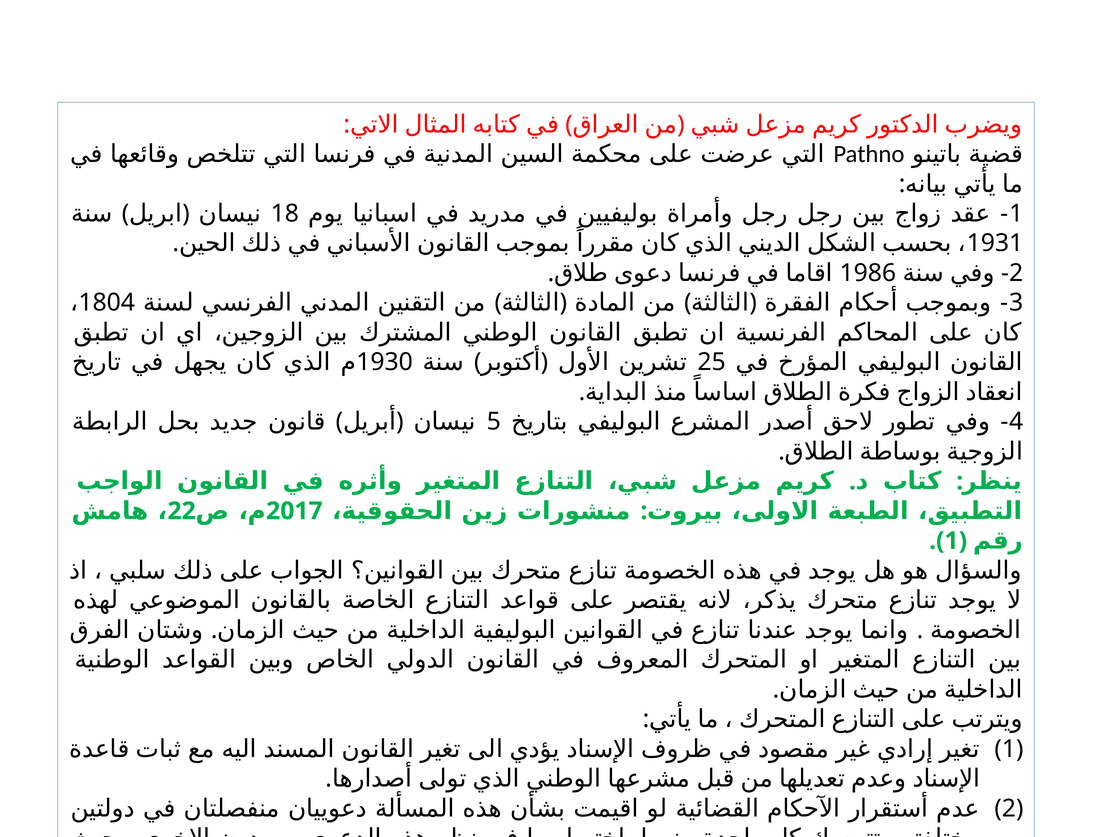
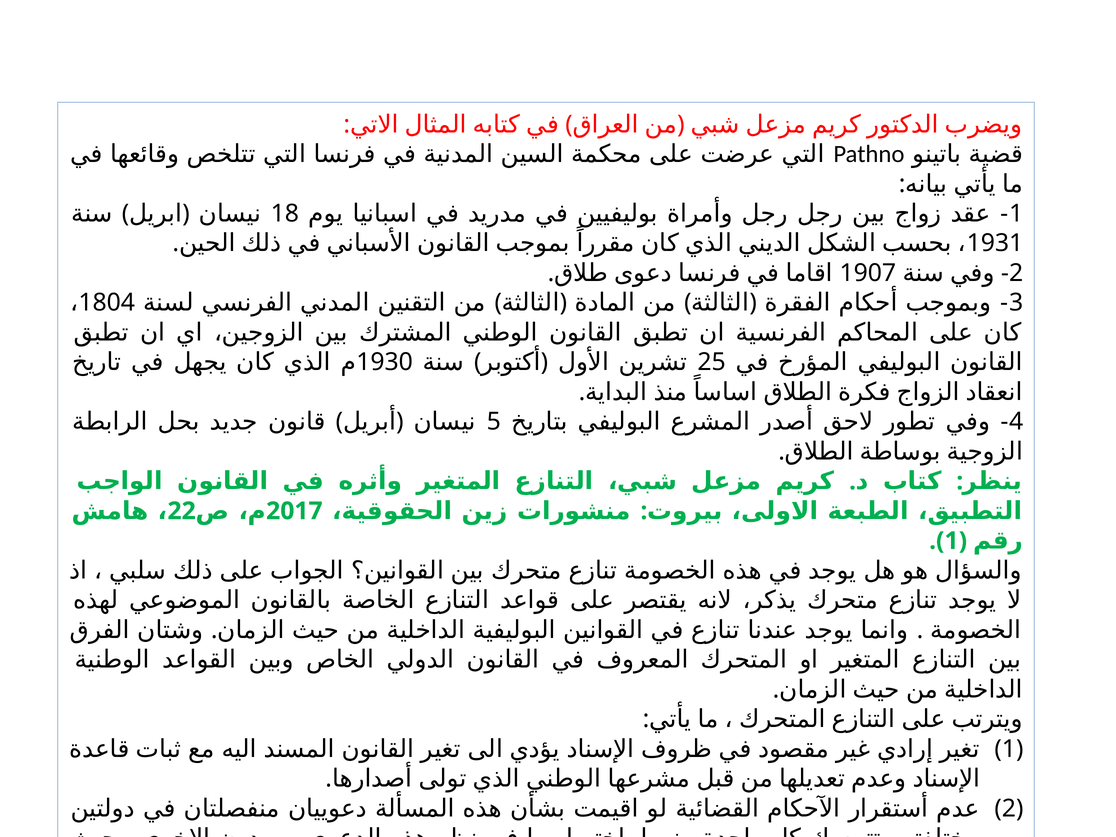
1986: 1986 -> 1907 (868, 273)
